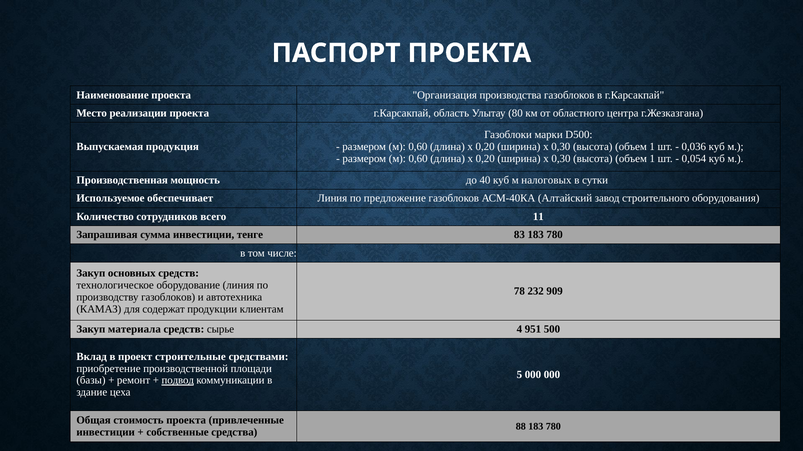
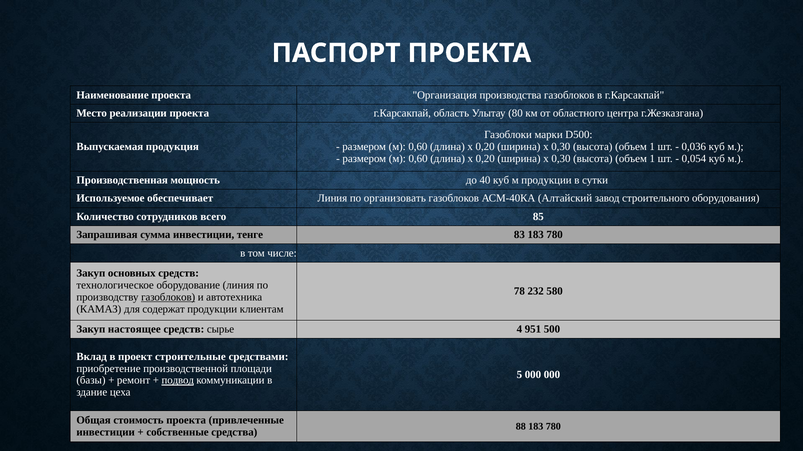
м налоговых: налоговых -> продукции (546, 180)
предложение: предложение -> организовать (395, 199)
11: 11 -> 85 (538, 217)
909: 909 -> 580 (555, 292)
газоблоков underline: none -> present (168, 298)
материала: материала -> настоящее (134, 330)
